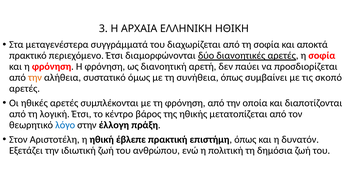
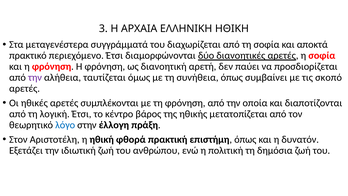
την colour: orange -> purple (35, 77)
συστατικό: συστατικό -> ταυτίζεται (105, 77)
έβλεπε: έβλεπε -> φθορά (131, 139)
